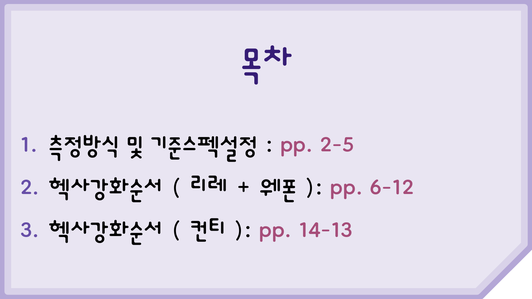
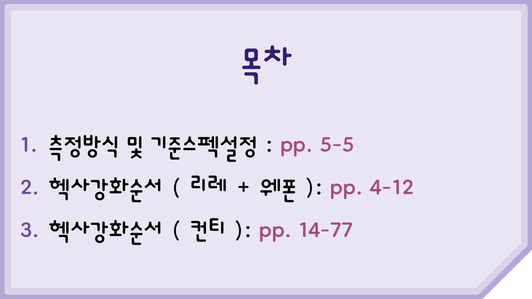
2-5: 2-5 -> 5-5 (337, 140)
6-12: 6-12 -> 4-12 (392, 183)
14-13: 14-13 -> 14-77 (326, 225)
